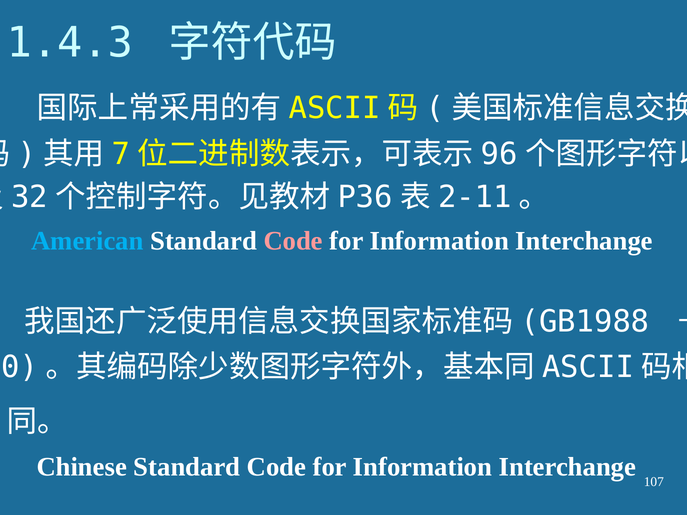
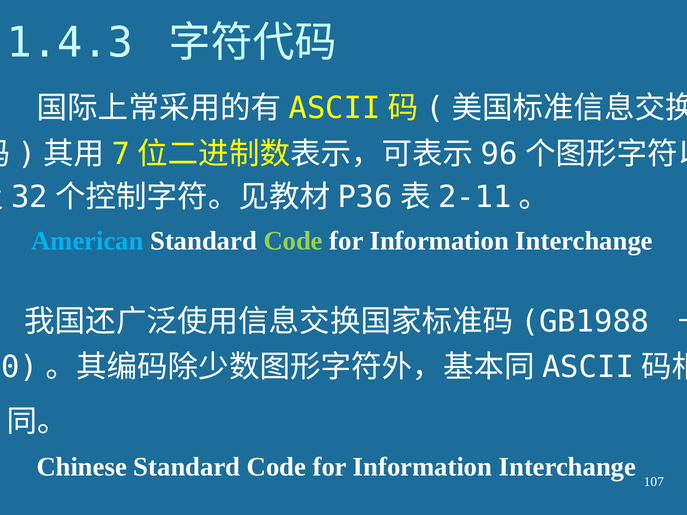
Code colour: pink -> light green (293, 241)
